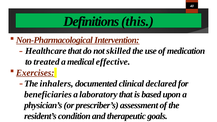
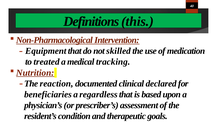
Healthcare: Healthcare -> Equipment (46, 51)
effective: effective -> tracking (113, 62)
Exercises: Exercises -> Nutrition (35, 73)
inhalers: inhalers -> reaction (57, 84)
laboratory: laboratory -> regardless (99, 94)
